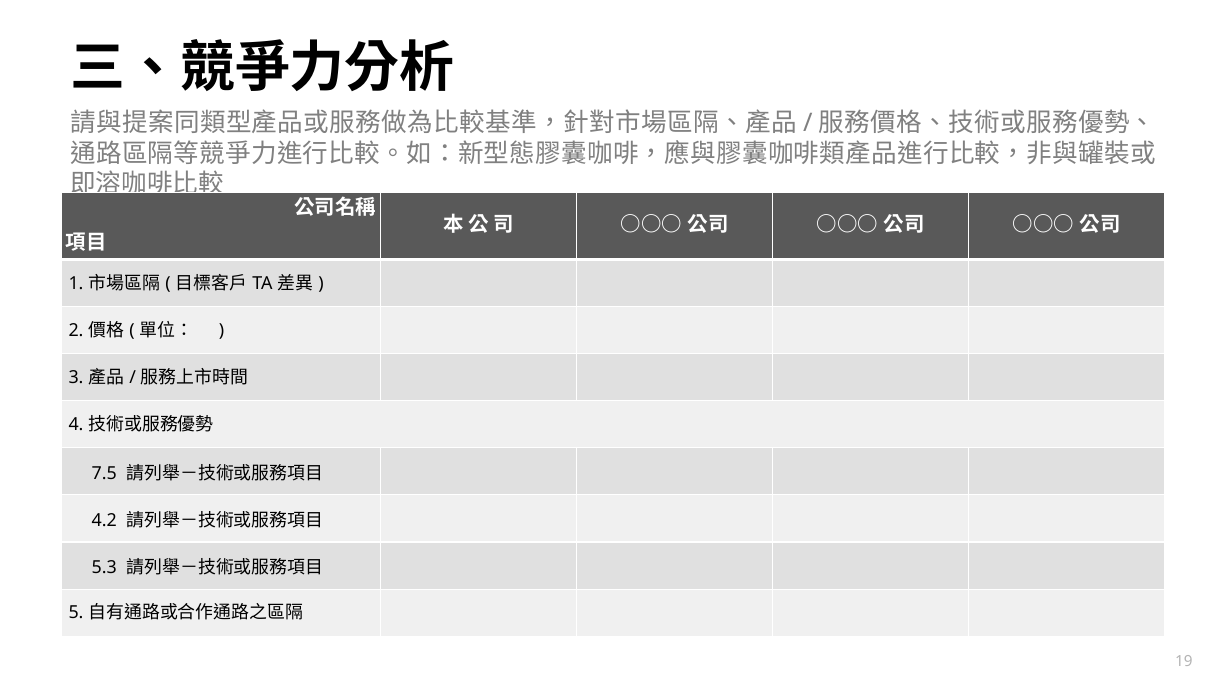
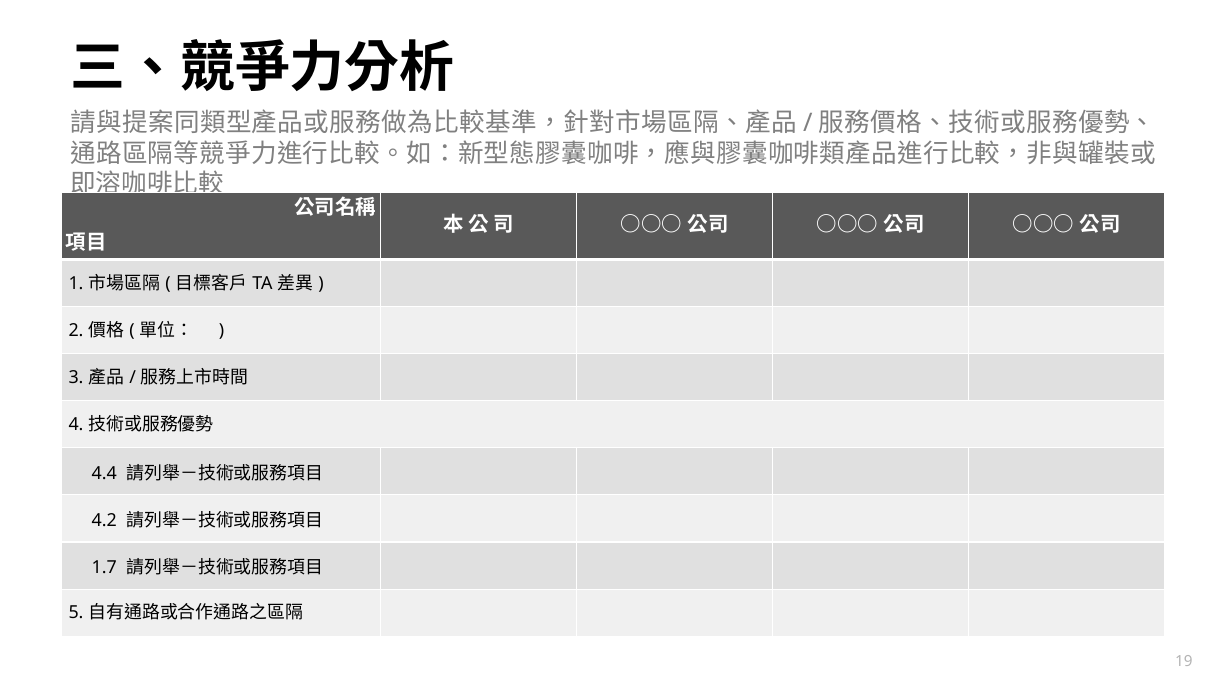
7.5: 7.5 -> 4.4 (104, 473)
5.3: 5.3 -> 1.7 (104, 567)
